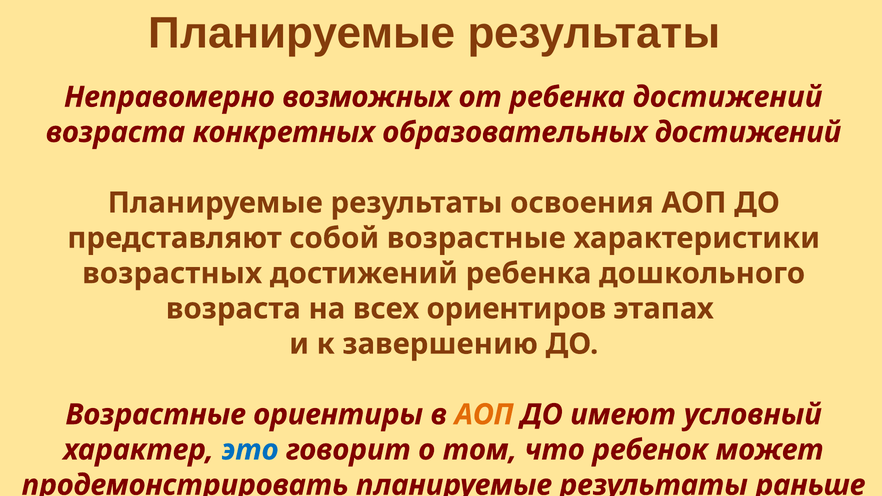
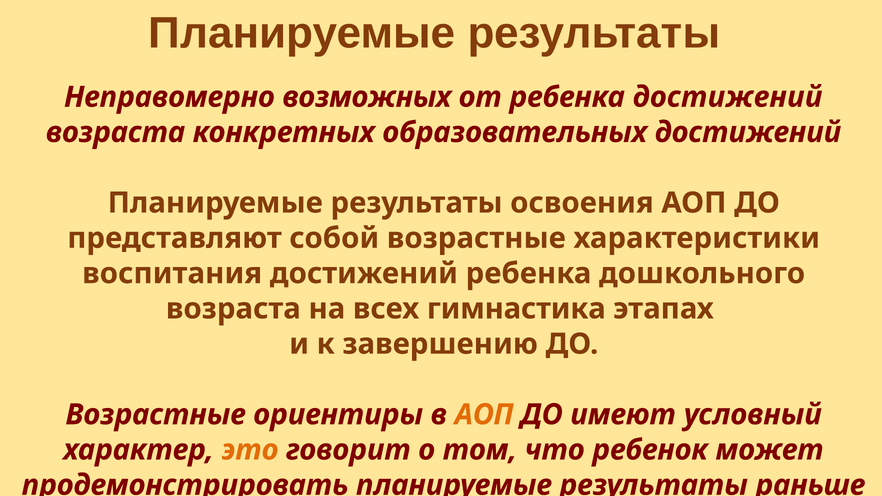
возрастных: возрастных -> воспитания (172, 274)
всех ориентиров: ориентиров -> гимнастика (516, 309)
это colour: blue -> orange (250, 450)
